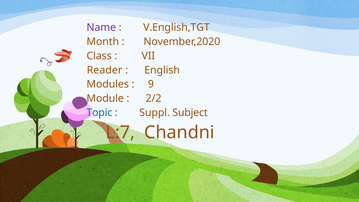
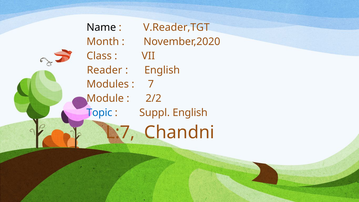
Name colour: purple -> black (101, 27)
V.English,TGT: V.English,TGT -> V.Reader,TGT (176, 27)
9: 9 -> 7 (151, 84)
Suppl Subject: Subject -> English (190, 113)
